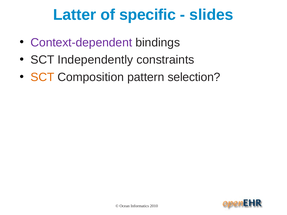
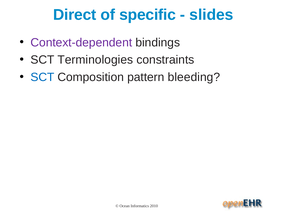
Latter: Latter -> Direct (75, 15)
Independently: Independently -> Terminologies (95, 60)
SCT colour: orange -> blue (42, 77)
selection: selection -> bleeding (194, 77)
